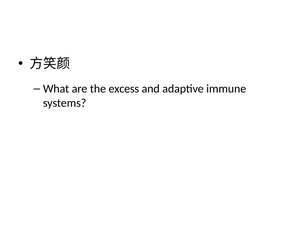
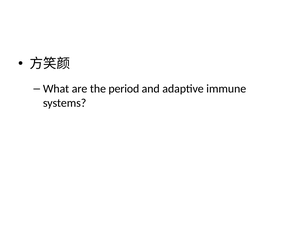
excess: excess -> period (124, 89)
